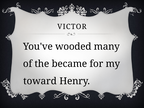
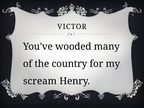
became: became -> country (69, 64)
toward: toward -> scream (40, 81)
